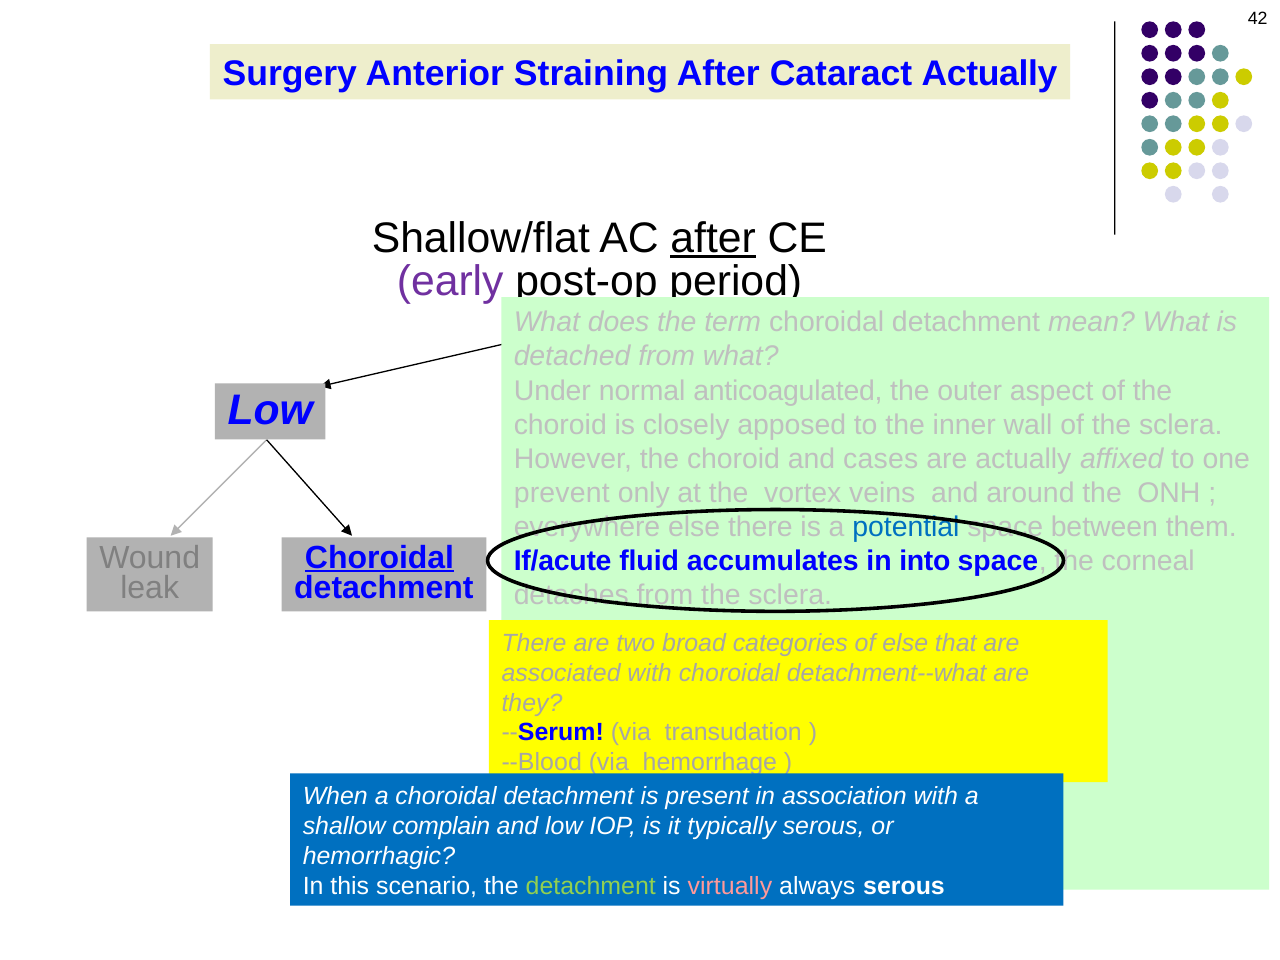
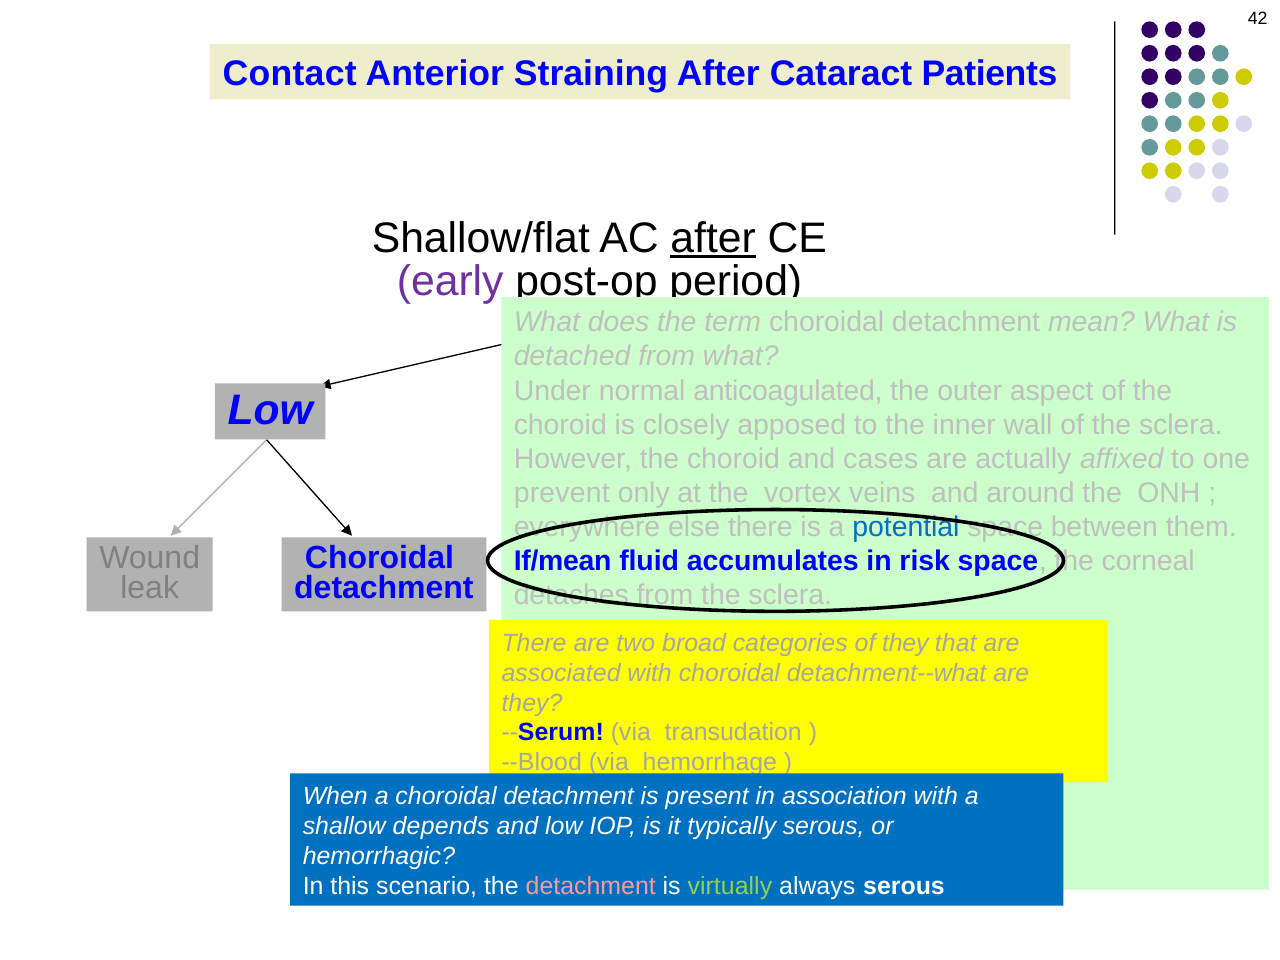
Surgery: Surgery -> Contact (290, 74)
Cataract Actually: Actually -> Patients (989, 74)
Choroidal underline: present -> none (379, 558)
If/acute: If/acute -> If/mean (563, 561)
into: into -> risk (925, 561)
of else: else -> they (905, 643)
complain: complain -> depends (441, 826)
detachment colour: light green -> pink (591, 886)
virtually colour: pink -> light green (730, 886)
